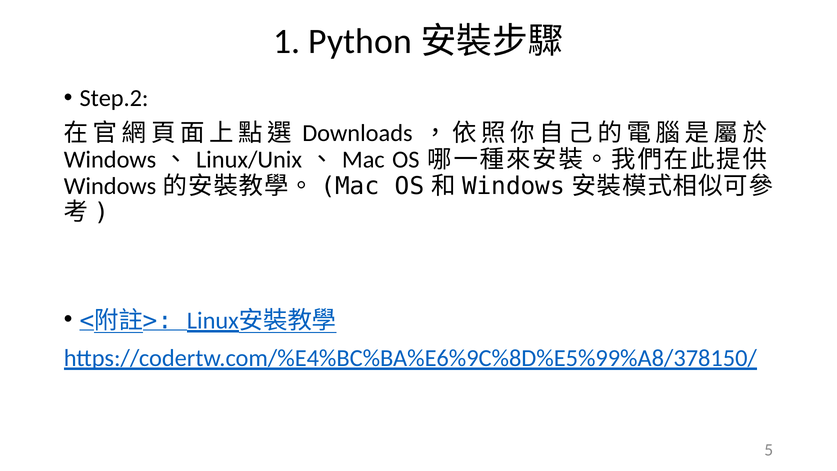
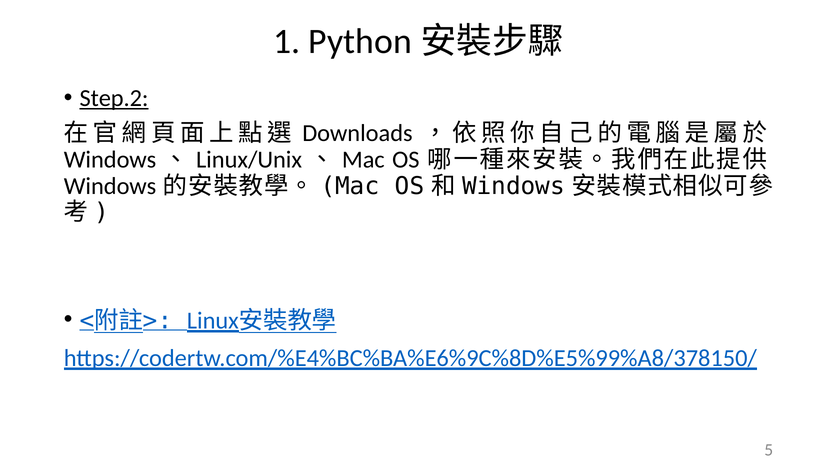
Step.2 underline: none -> present (114, 98)
